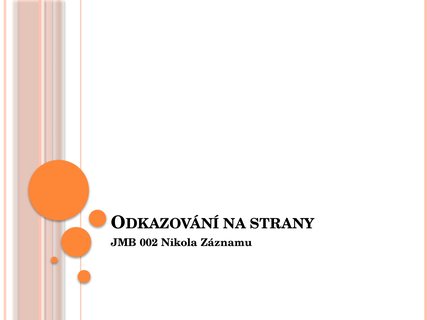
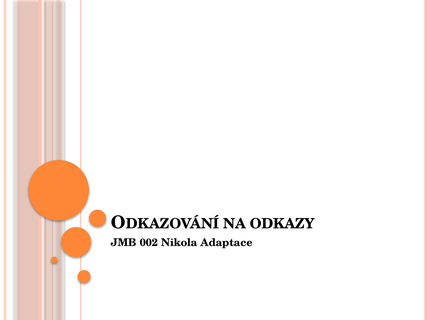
STRANY: STRANY -> ODKAZY (282, 224)
Záznamu: Záznamu -> Adaptace (227, 243)
